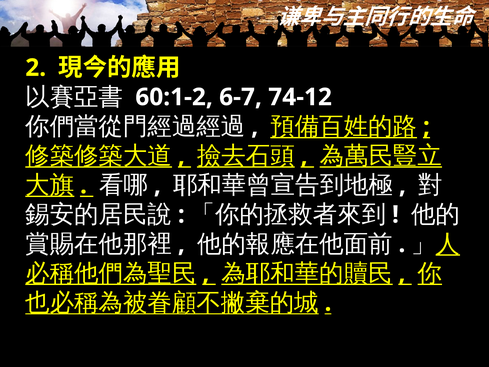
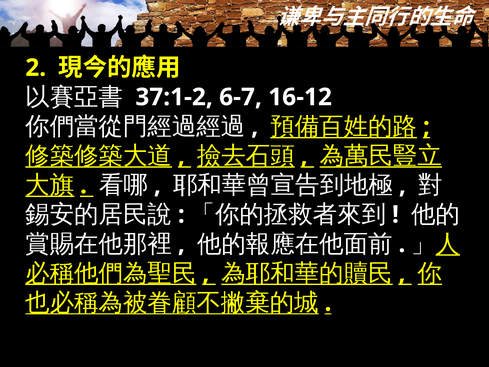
60:1-2: 60:1-2 -> 37:1-2 (174, 97)
74-12: 74-12 -> 16-12 (300, 97)
